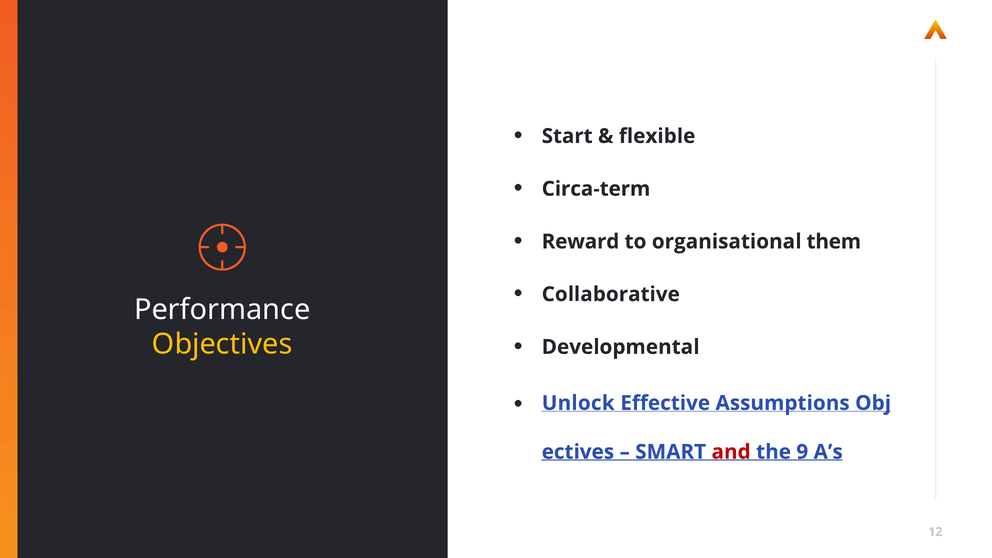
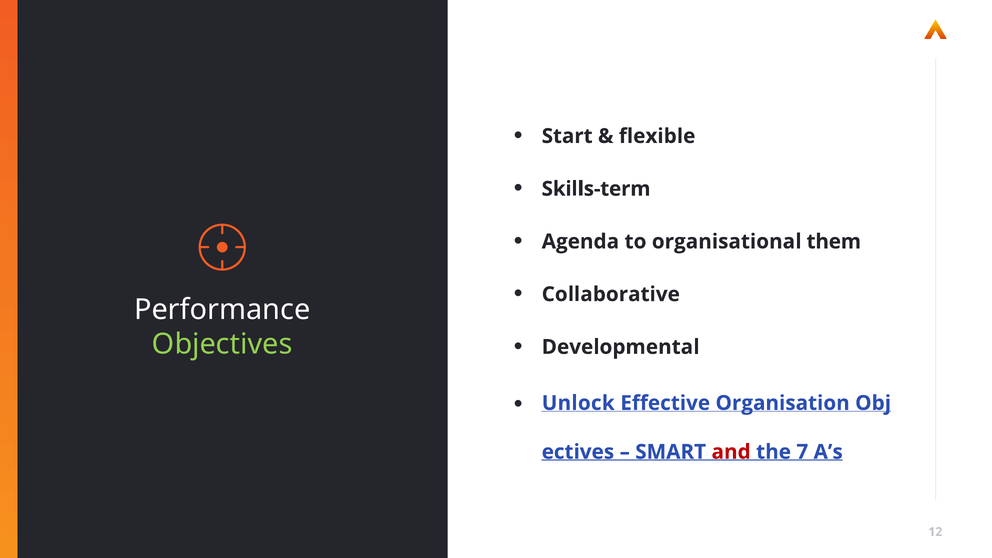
Circa-term: Circa-term -> Skills-term (596, 189)
Reward: Reward -> Agenda (580, 242)
Objectives colour: yellow -> light green (222, 344)
Assumptions: Assumptions -> Organisation (783, 403)
9: 9 -> 7 (802, 452)
